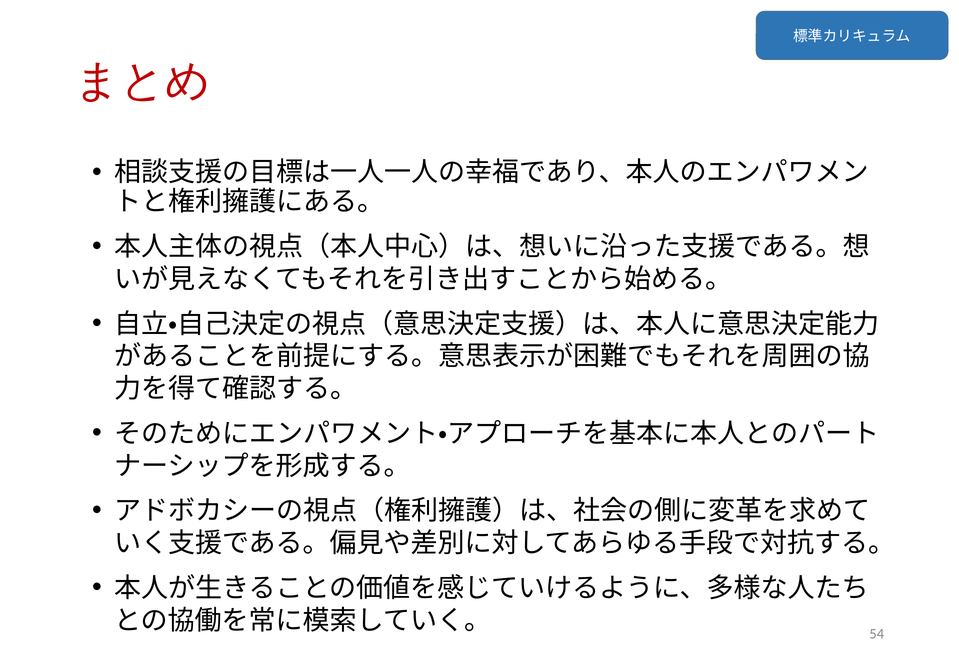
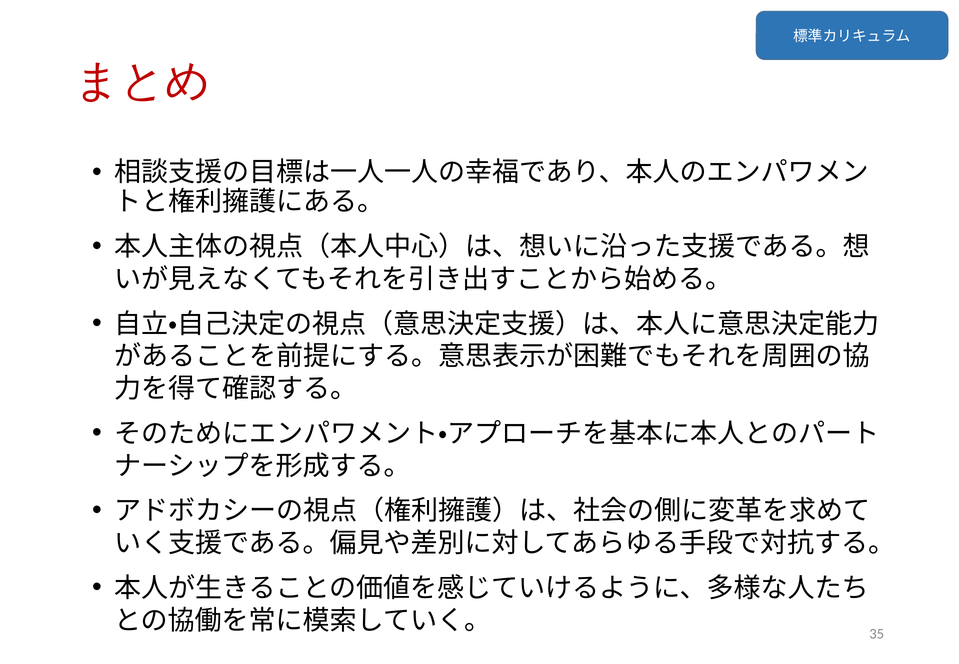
54: 54 -> 35 (877, 634)
